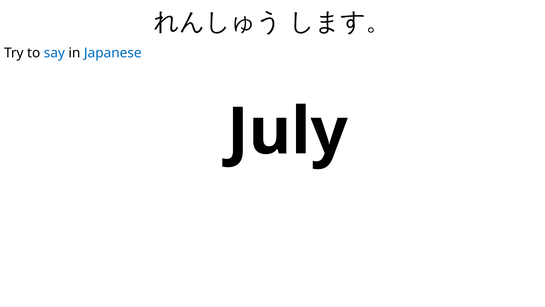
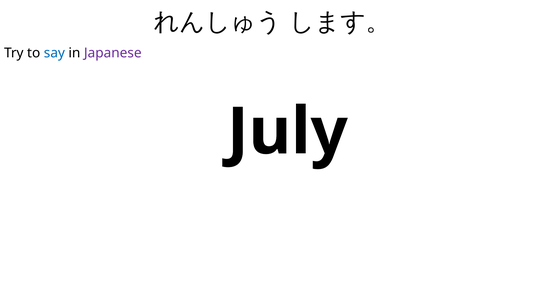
Japanese colour: blue -> purple (113, 53)
